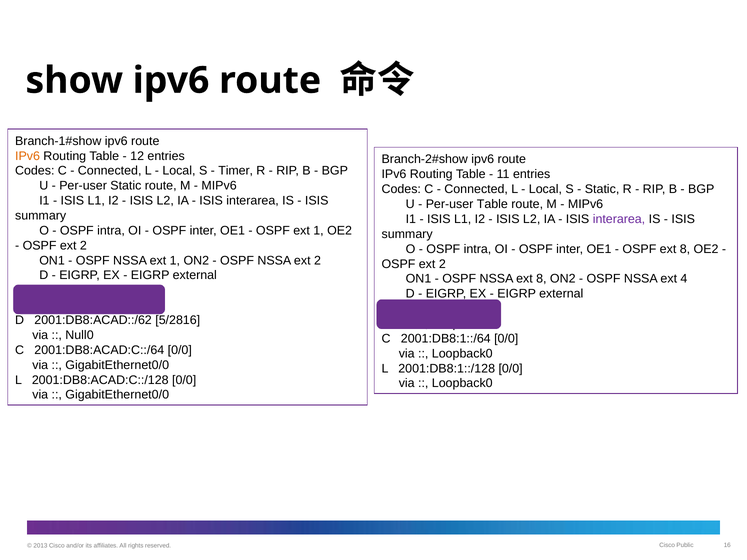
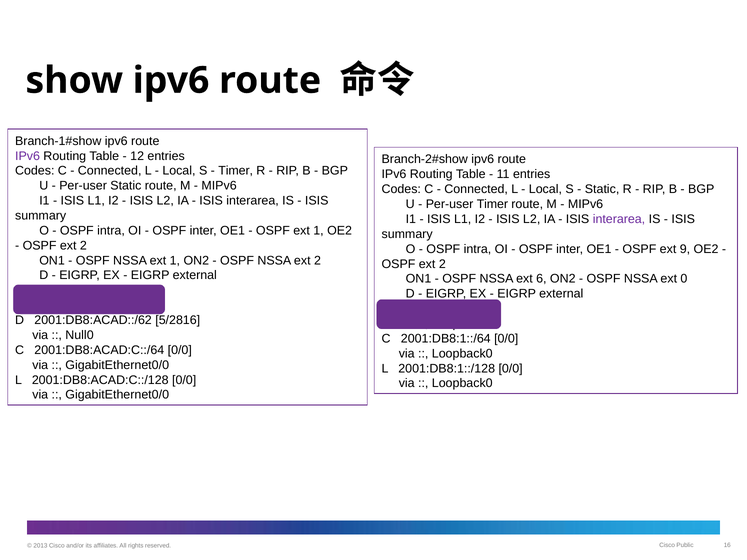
IPv6 colour: orange -> purple (28, 156)
Per-user Table: Table -> Timer (492, 204)
OSPF ext 8: 8 -> 9 (685, 249)
NSSA ext 8: 8 -> 6 (541, 279)
4: 4 -> 0 (684, 279)
